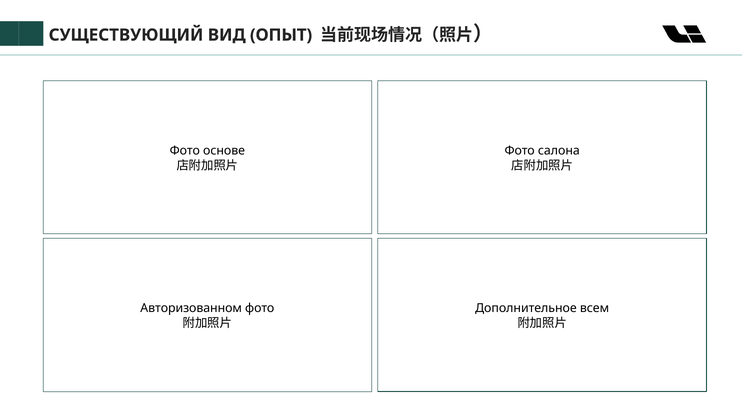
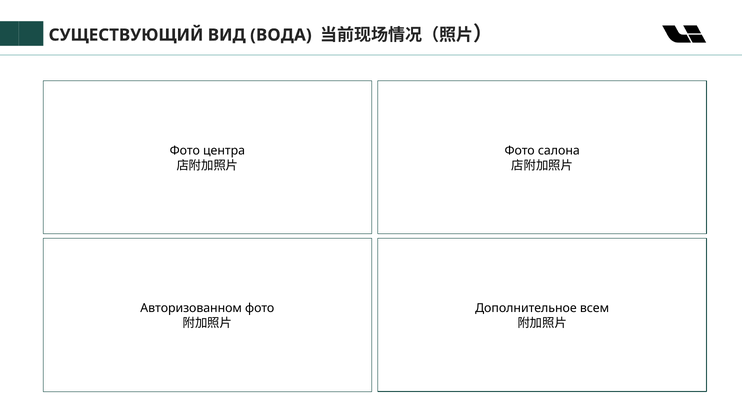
ОПЫТ: ОПЫТ -> ВОДА (281, 35)
основе: основе -> центра (224, 151)
